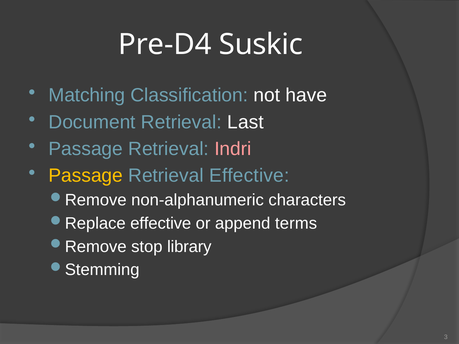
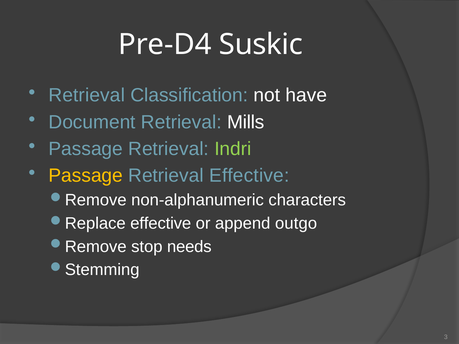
Matching: Matching -> Retrieval (87, 95)
Last: Last -> Mills (246, 122)
Indri colour: pink -> light green (233, 149)
terms: terms -> outgo (296, 224)
library: library -> needs (189, 247)
